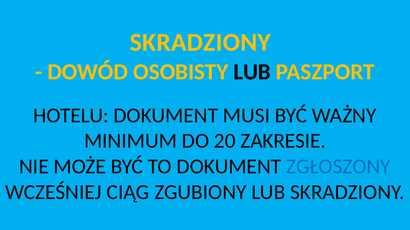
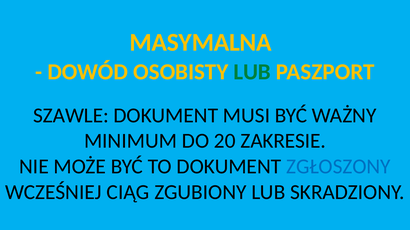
SKRADZIONY: SKRADZIONY -> MASYMALNA (201, 43)
LUB colour: black -> green (252, 72)
HOTELU: HOTELU -> SZAWLE (71, 116)
